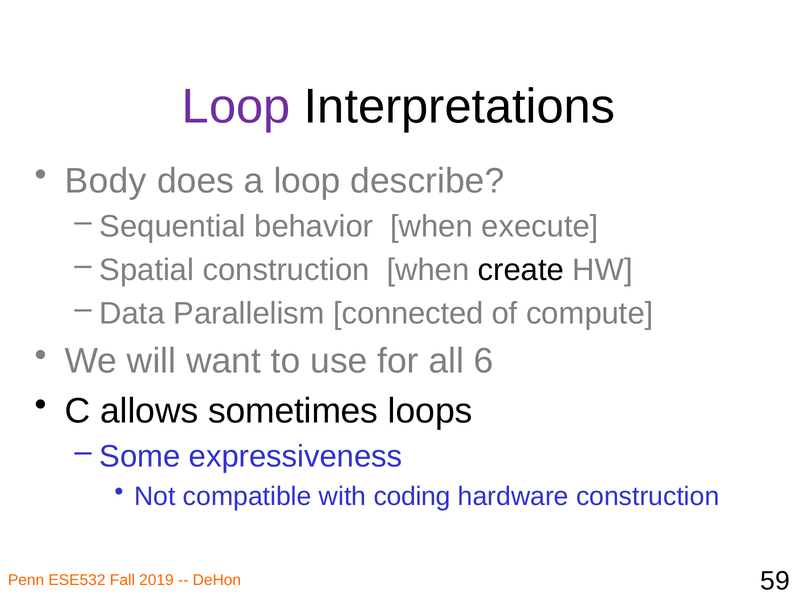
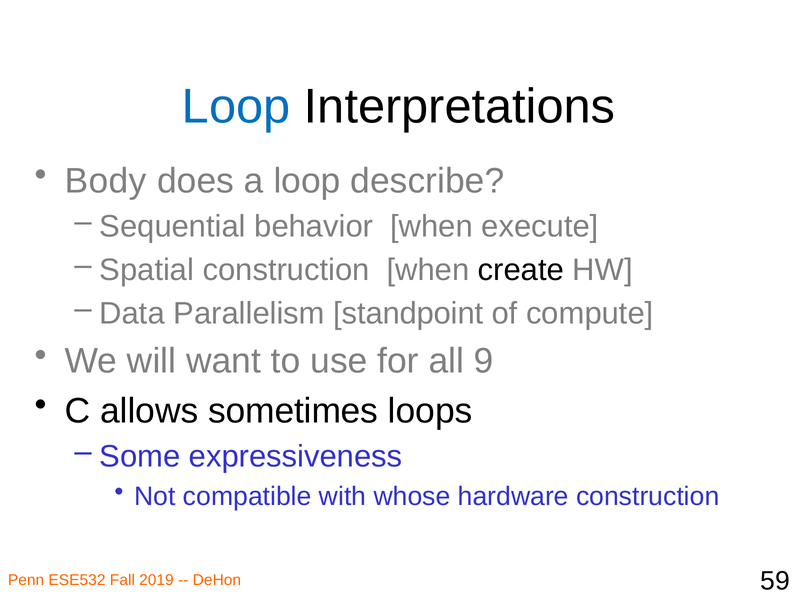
Loop colour: purple -> blue (236, 106)
connected: connected -> standpoint (408, 313)
6: 6 -> 9 (484, 361)
coding: coding -> whose (412, 496)
